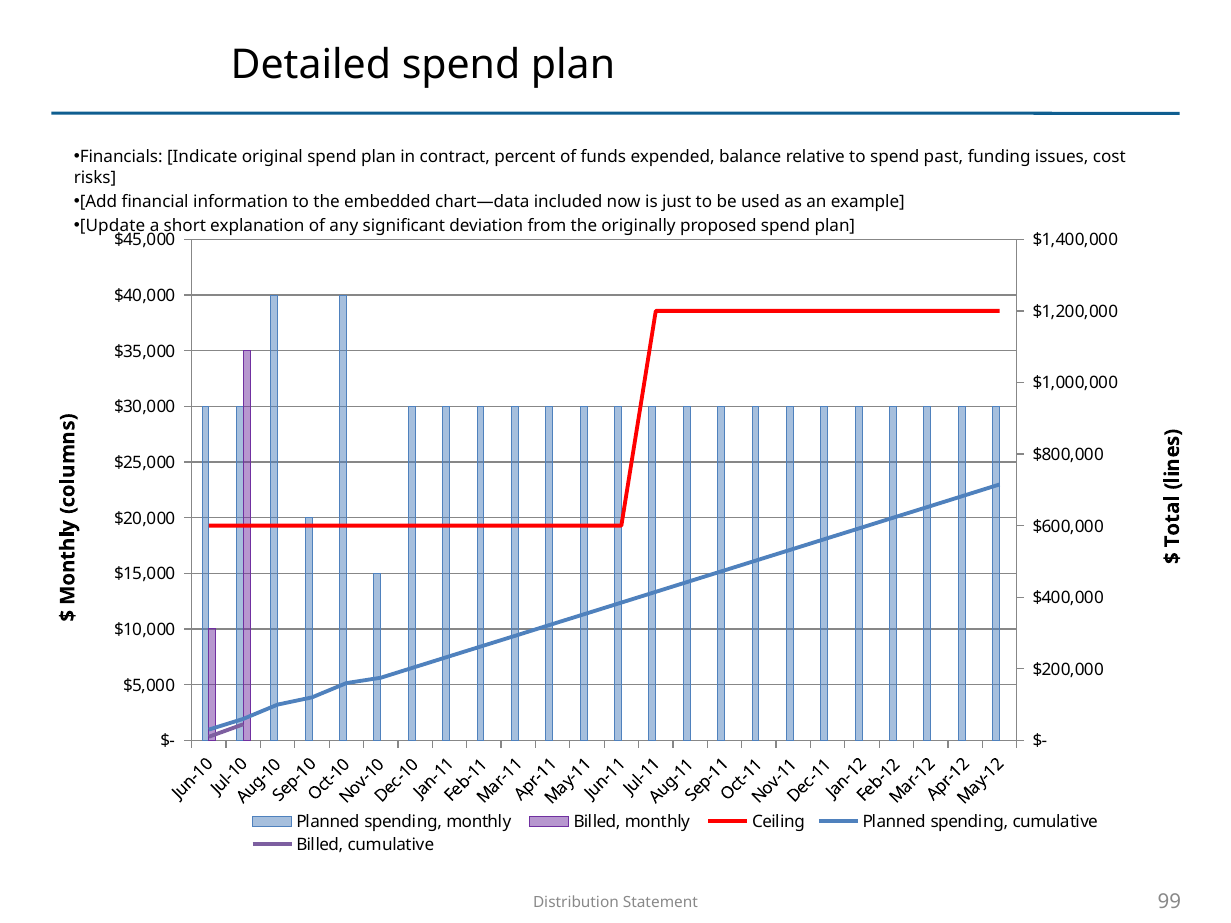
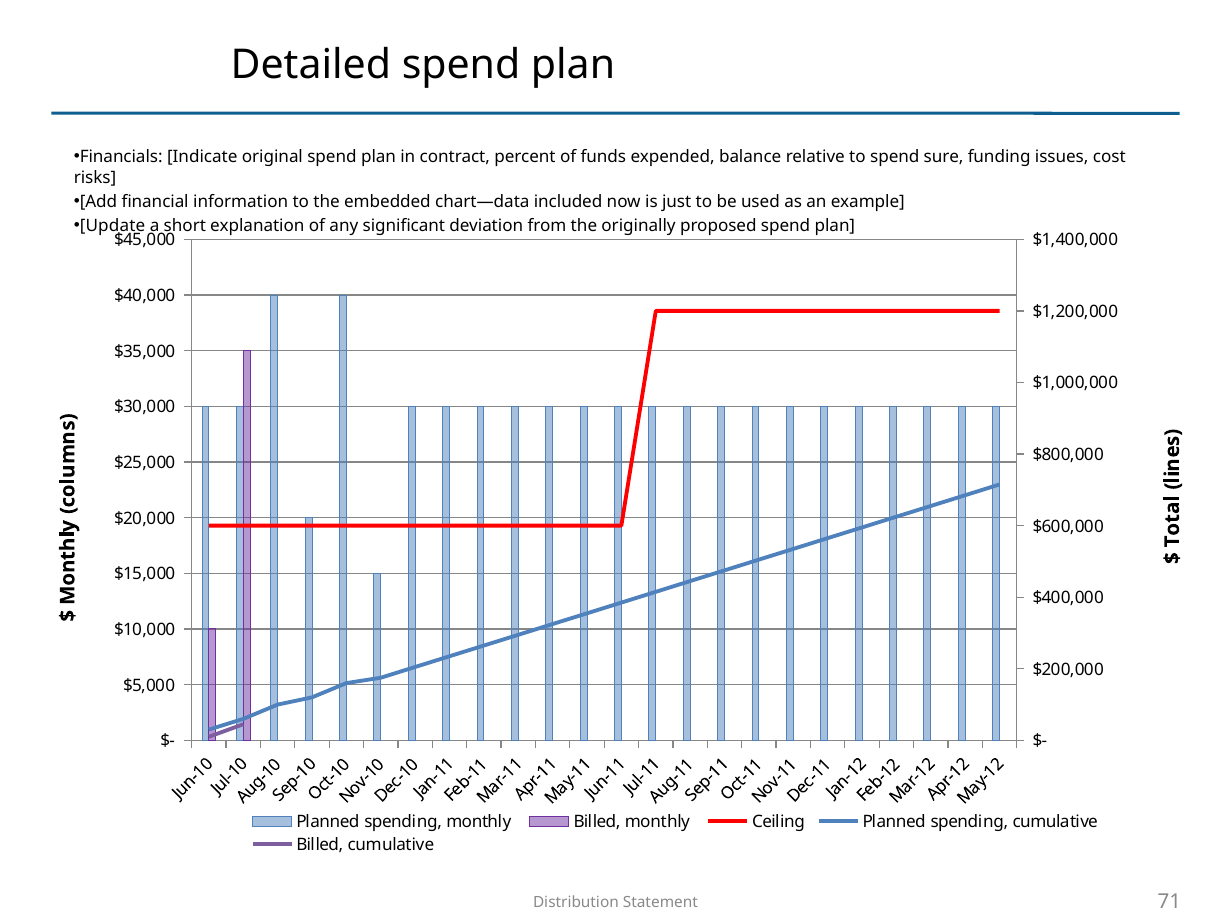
past: past -> sure (944, 157)
99: 99 -> 71 (1169, 902)
